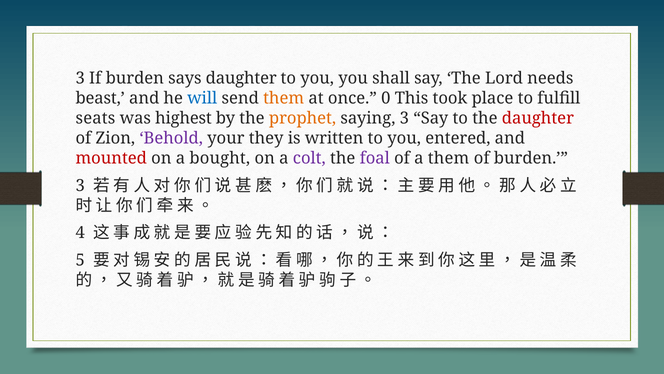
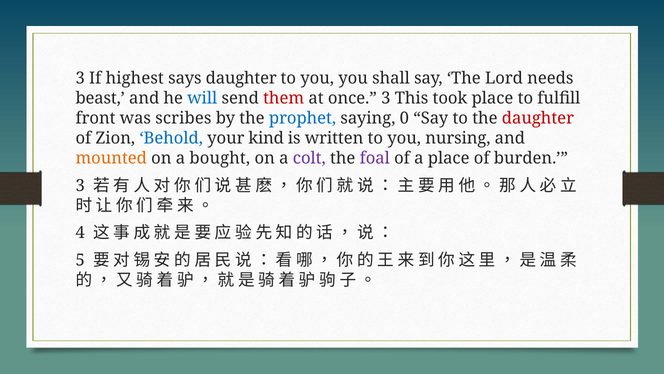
If burden: burden -> highest (135, 78)
them colour: orange -> red (284, 98)
once 0: 0 -> 3 (386, 98)
seats: seats -> front (96, 118)
highest: highest -> scribes (183, 118)
prophet colour: orange -> blue (303, 118)
saying 3: 3 -> 0 (404, 118)
Behold colour: purple -> blue (171, 138)
they: they -> kind (266, 138)
entered: entered -> nursing (458, 138)
mounted colour: red -> orange (111, 158)
a them: them -> place (449, 158)
